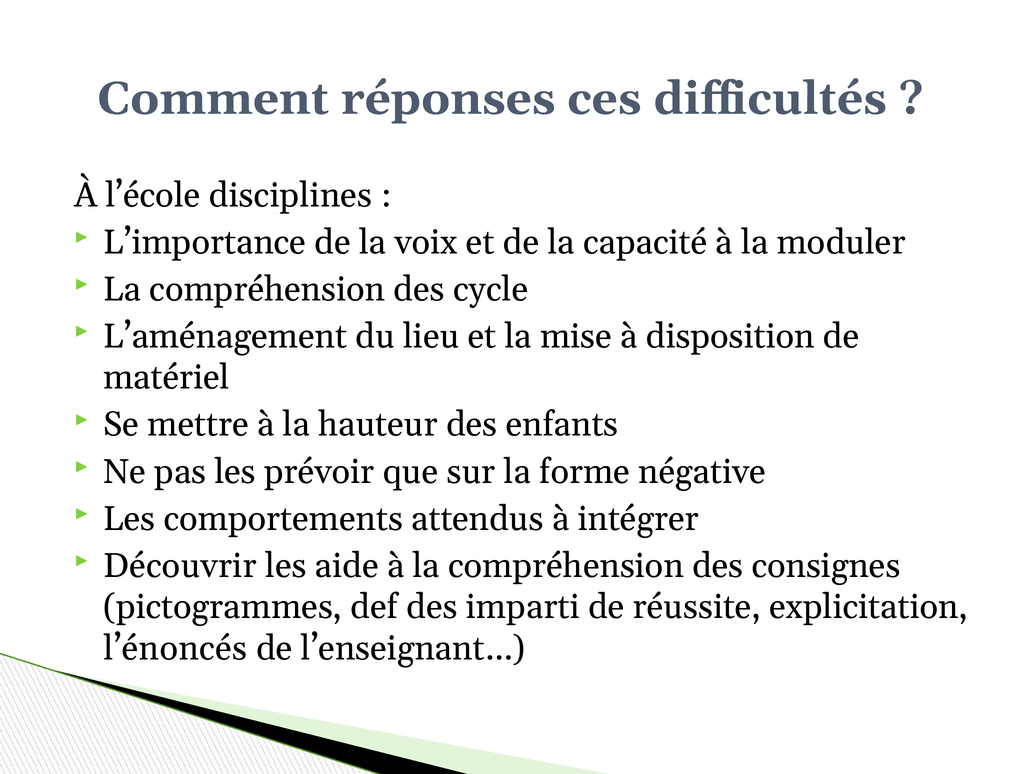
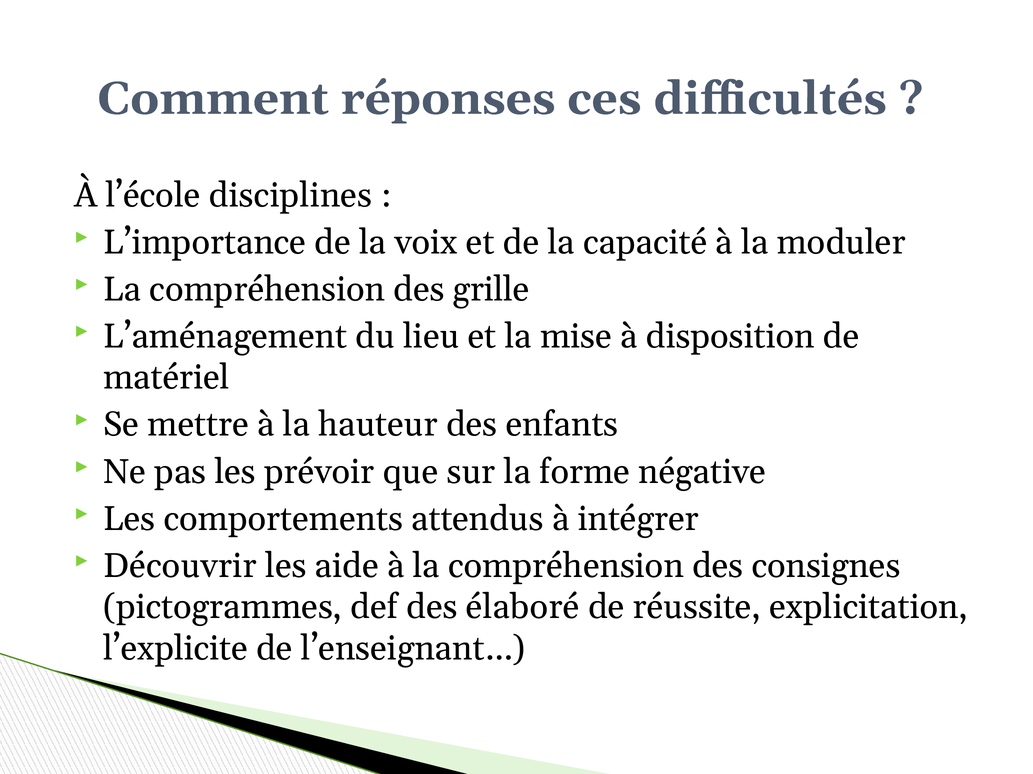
cycle: cycle -> grille (491, 290)
imparti: imparti -> élaboré (523, 608)
l’énoncés: l’énoncés -> l’explicite (176, 649)
